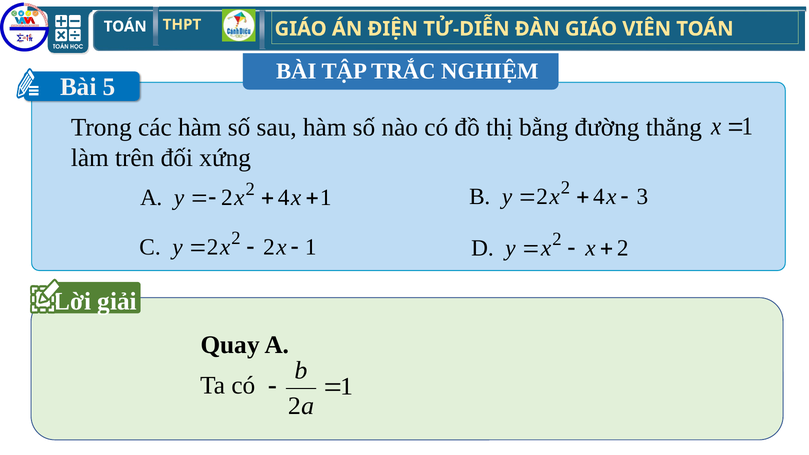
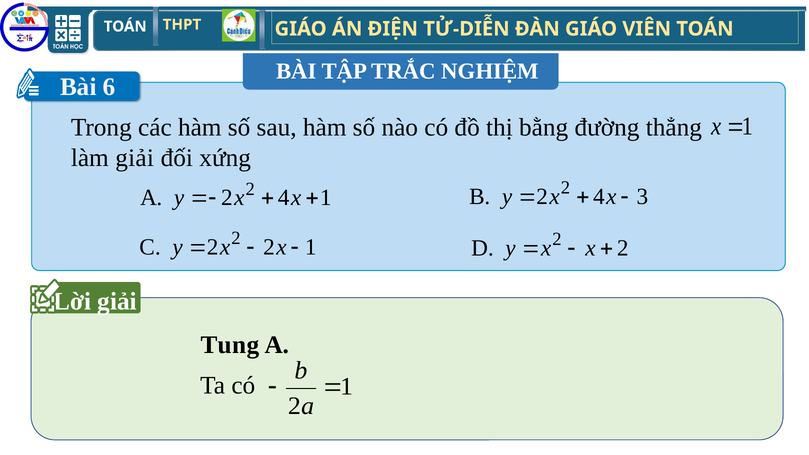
5: 5 -> 6 (109, 87)
làm trên: trên -> giải (135, 158)
Quay: Quay -> Tung (230, 345)
